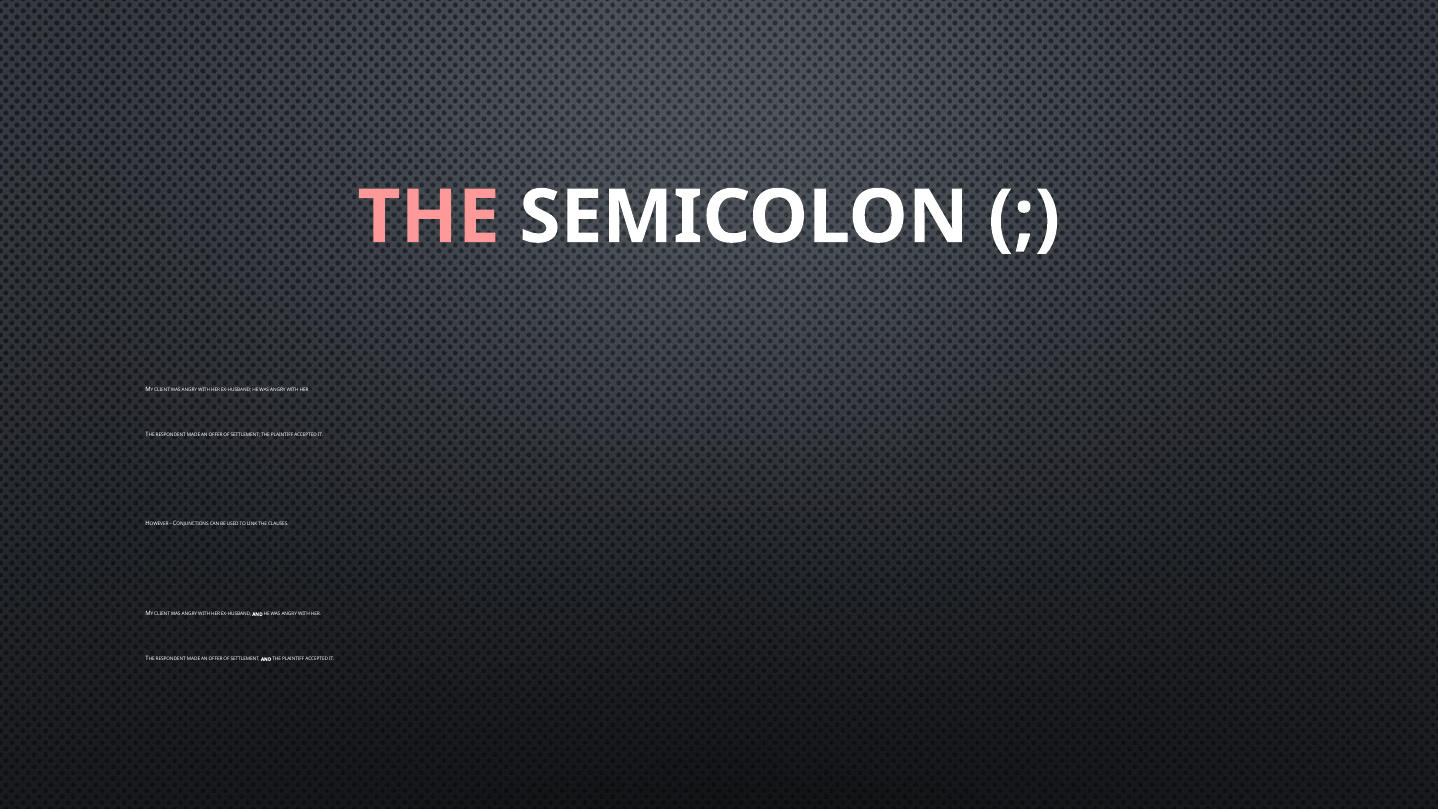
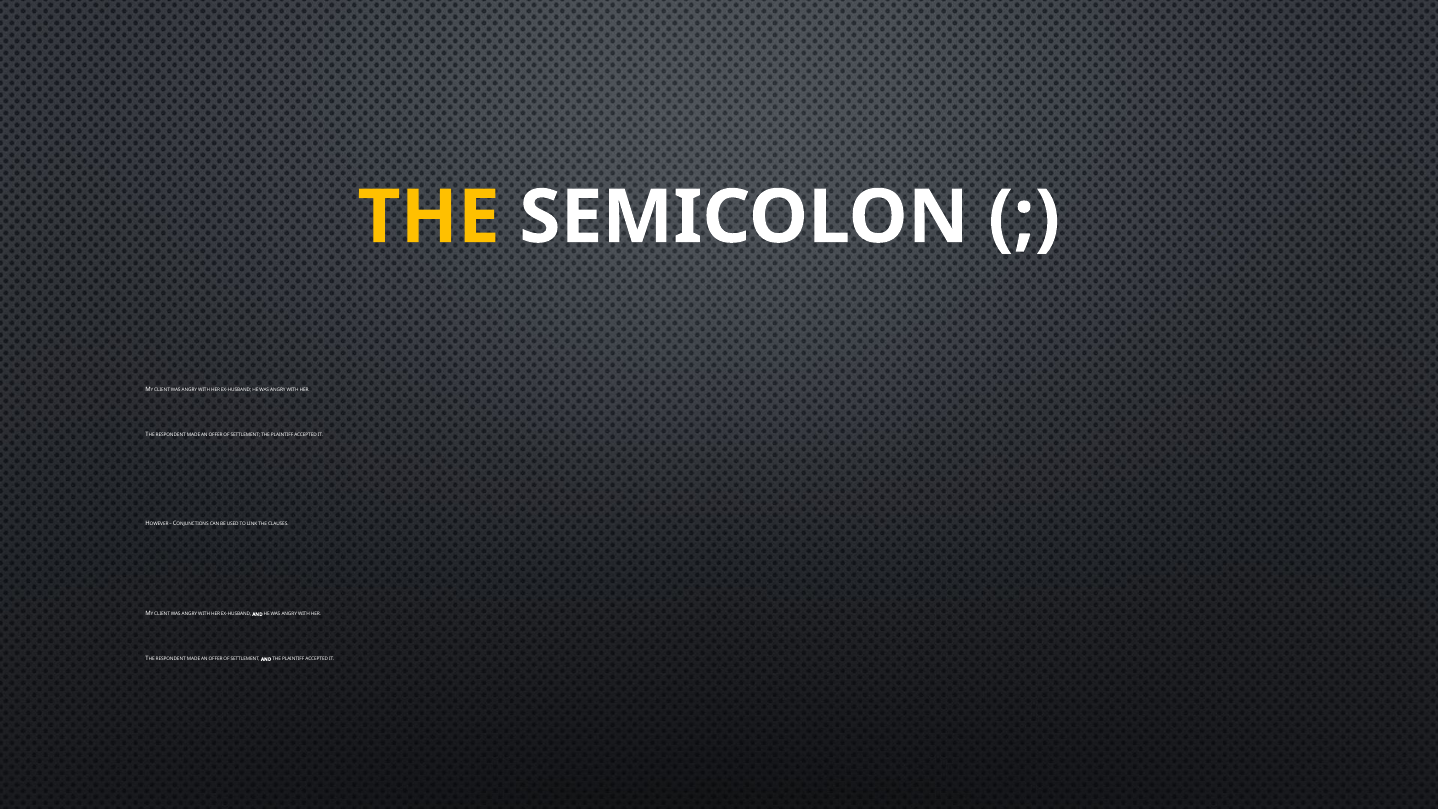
THE colour: pink -> yellow (429, 217)
